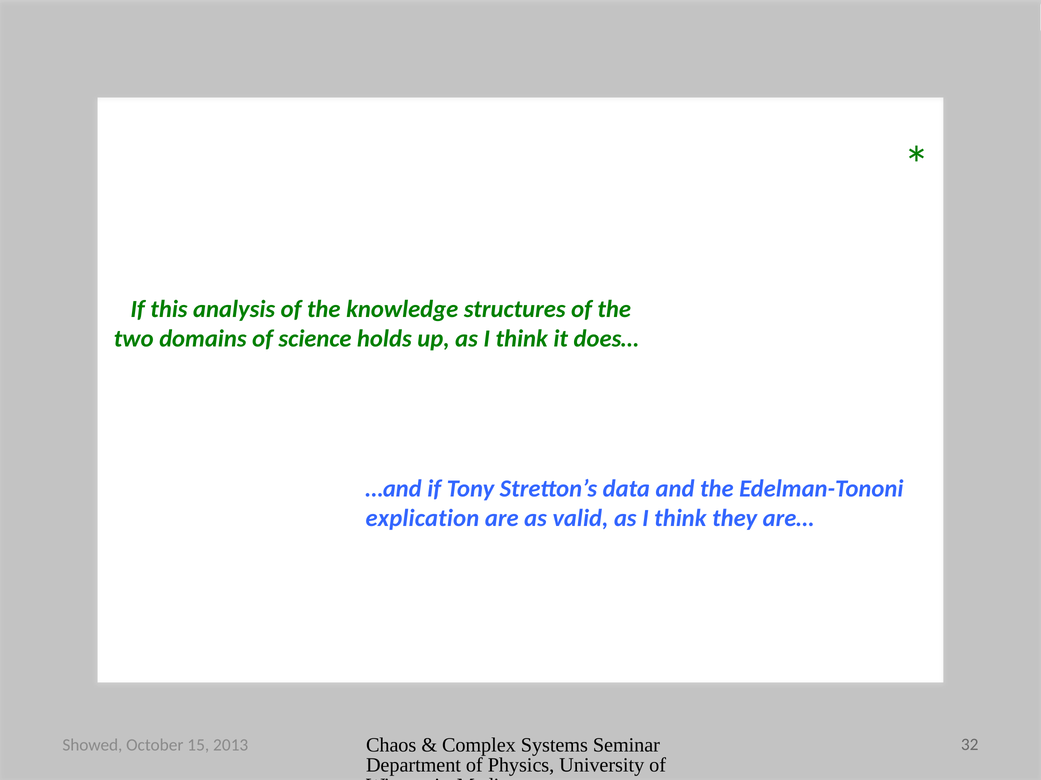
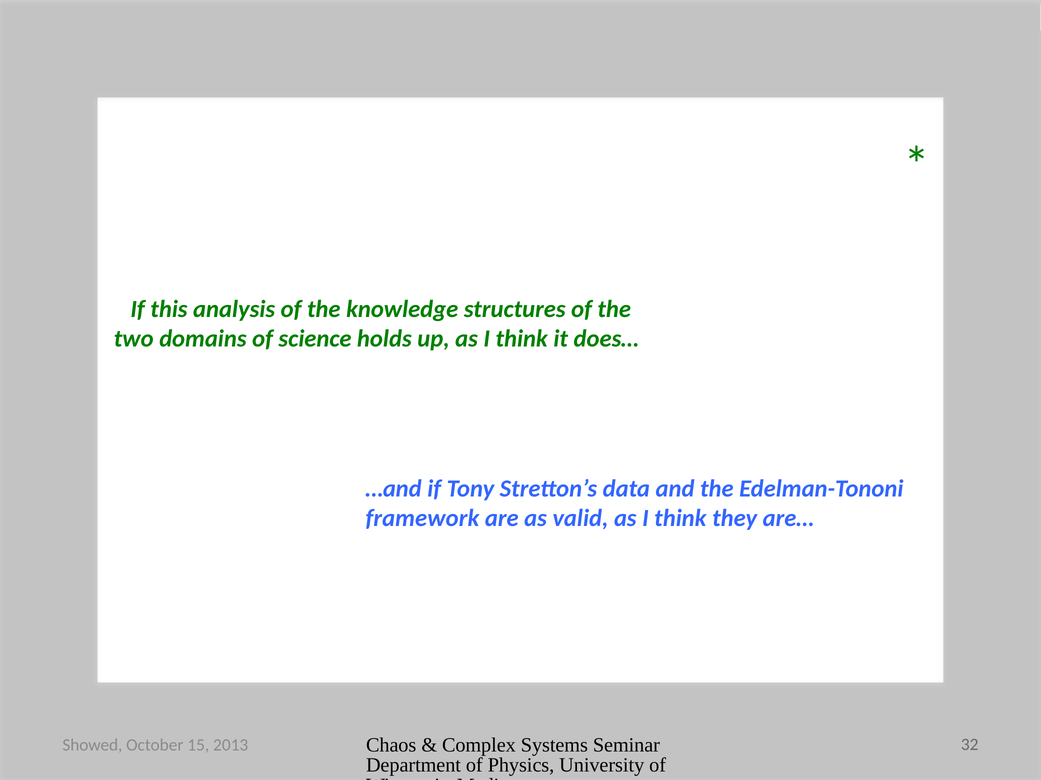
explication: explication -> framework (422, 518)
